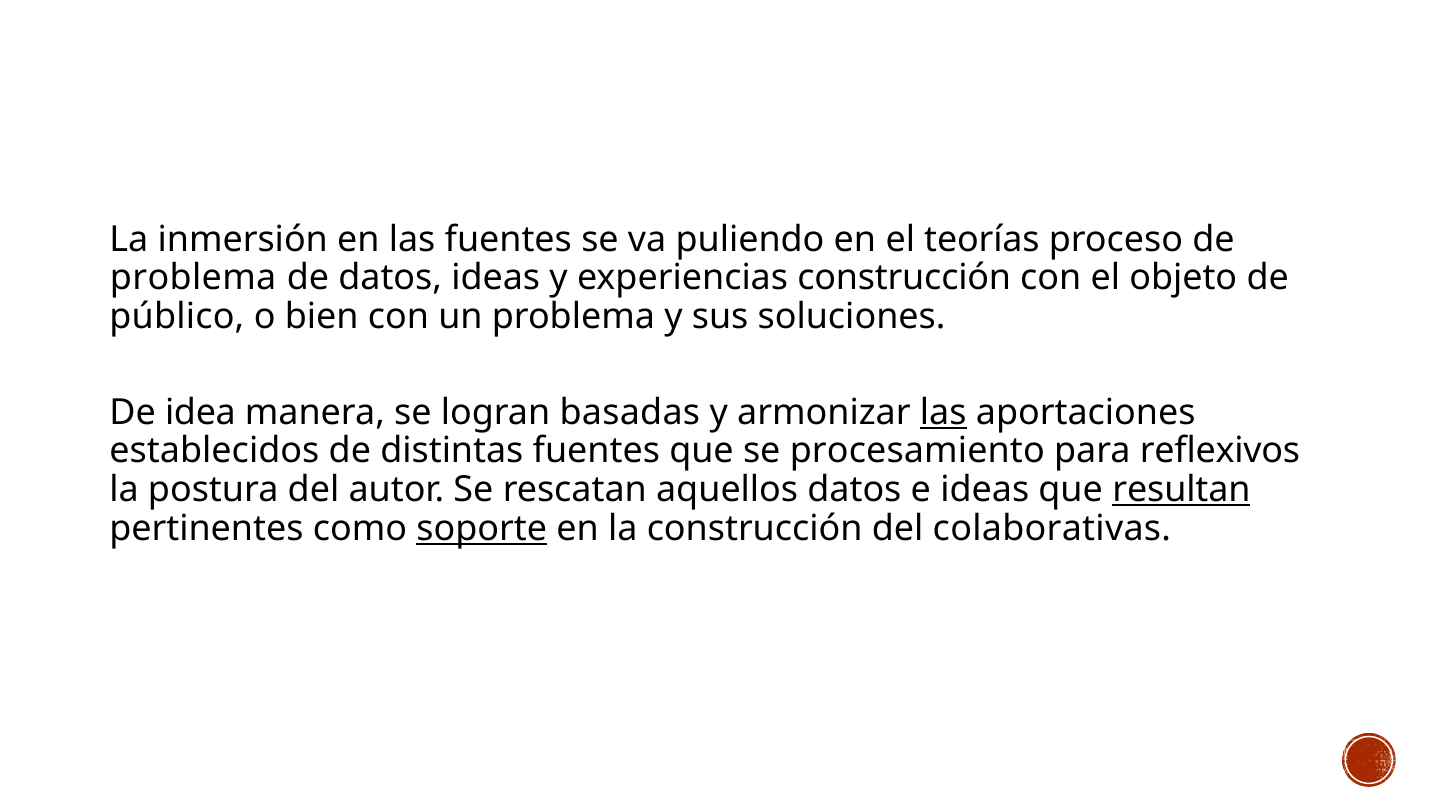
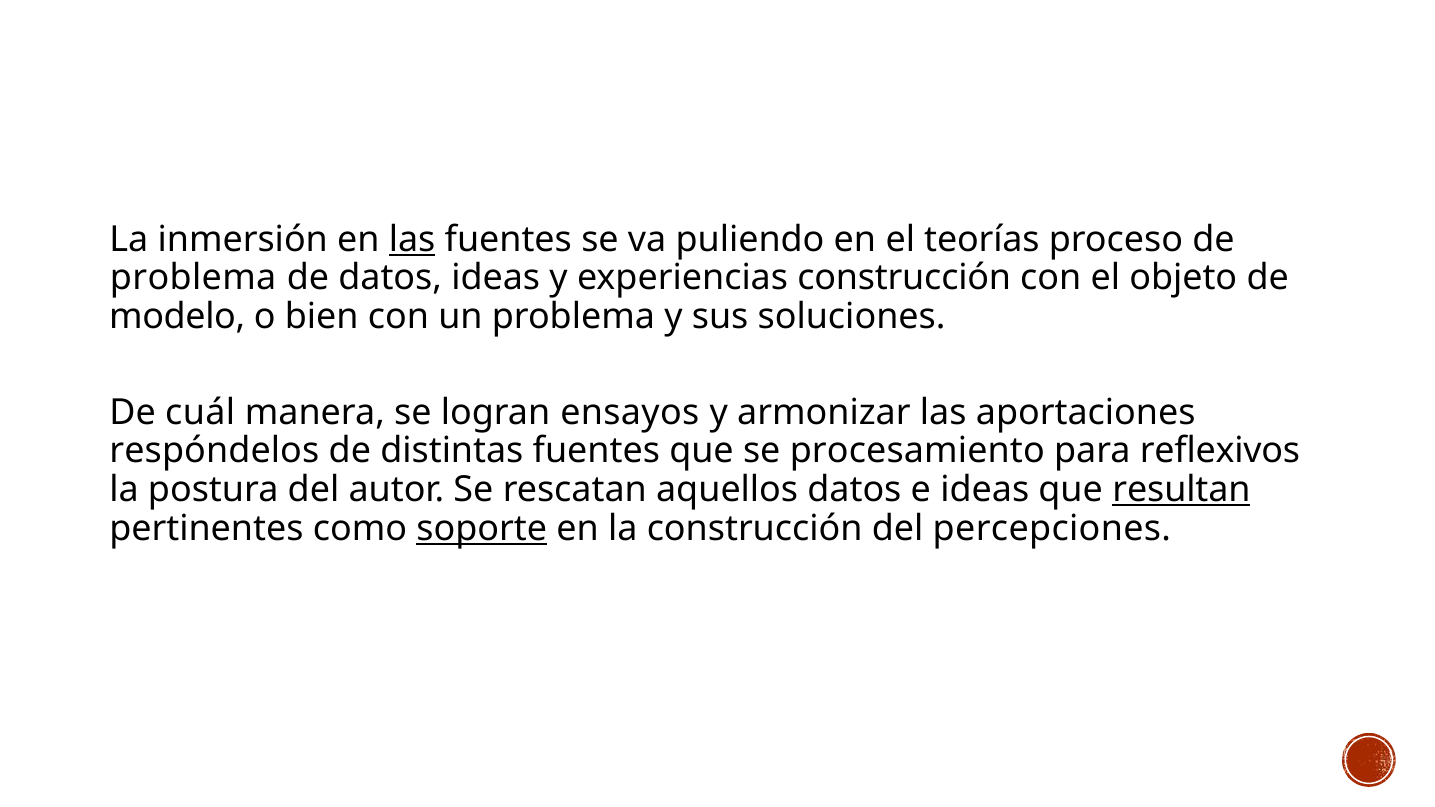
las underline: none -> present (412, 239)
público: público -> modelo (177, 317)
idea: idea -> cuál (200, 412)
basadas: basadas -> ensayos (630, 412)
las underline: present -> none (943, 412)
establecidos: establecidos -> respóndelos (214, 451)
colaborativas: colaborativas -> percepciones (1052, 528)
